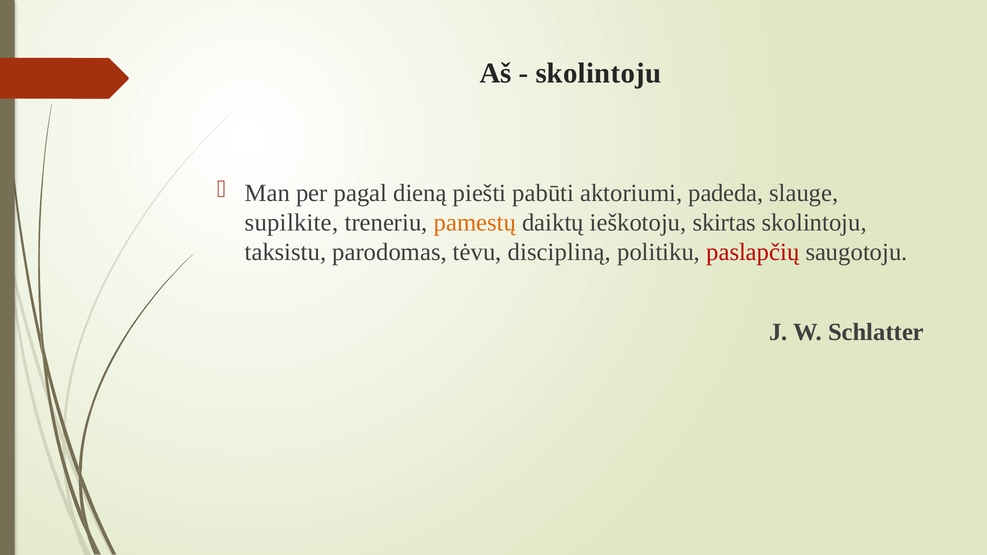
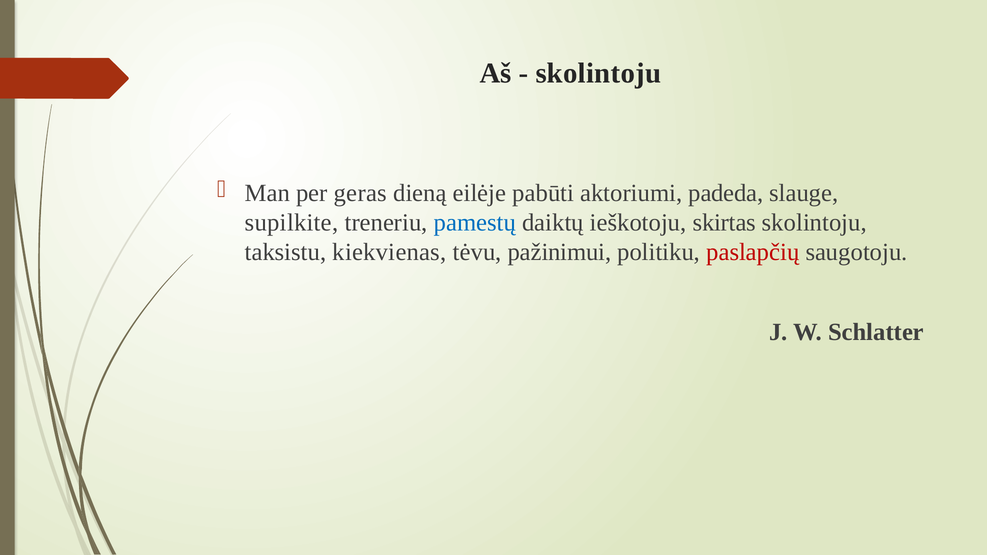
pagal: pagal -> geras (360, 193)
piešti: piešti -> eilėje (480, 193)
pamestų colour: orange -> blue (475, 223)
parodomas: parodomas -> kiekvienas (389, 252)
discipliną: discipliną -> pažinimui (560, 252)
